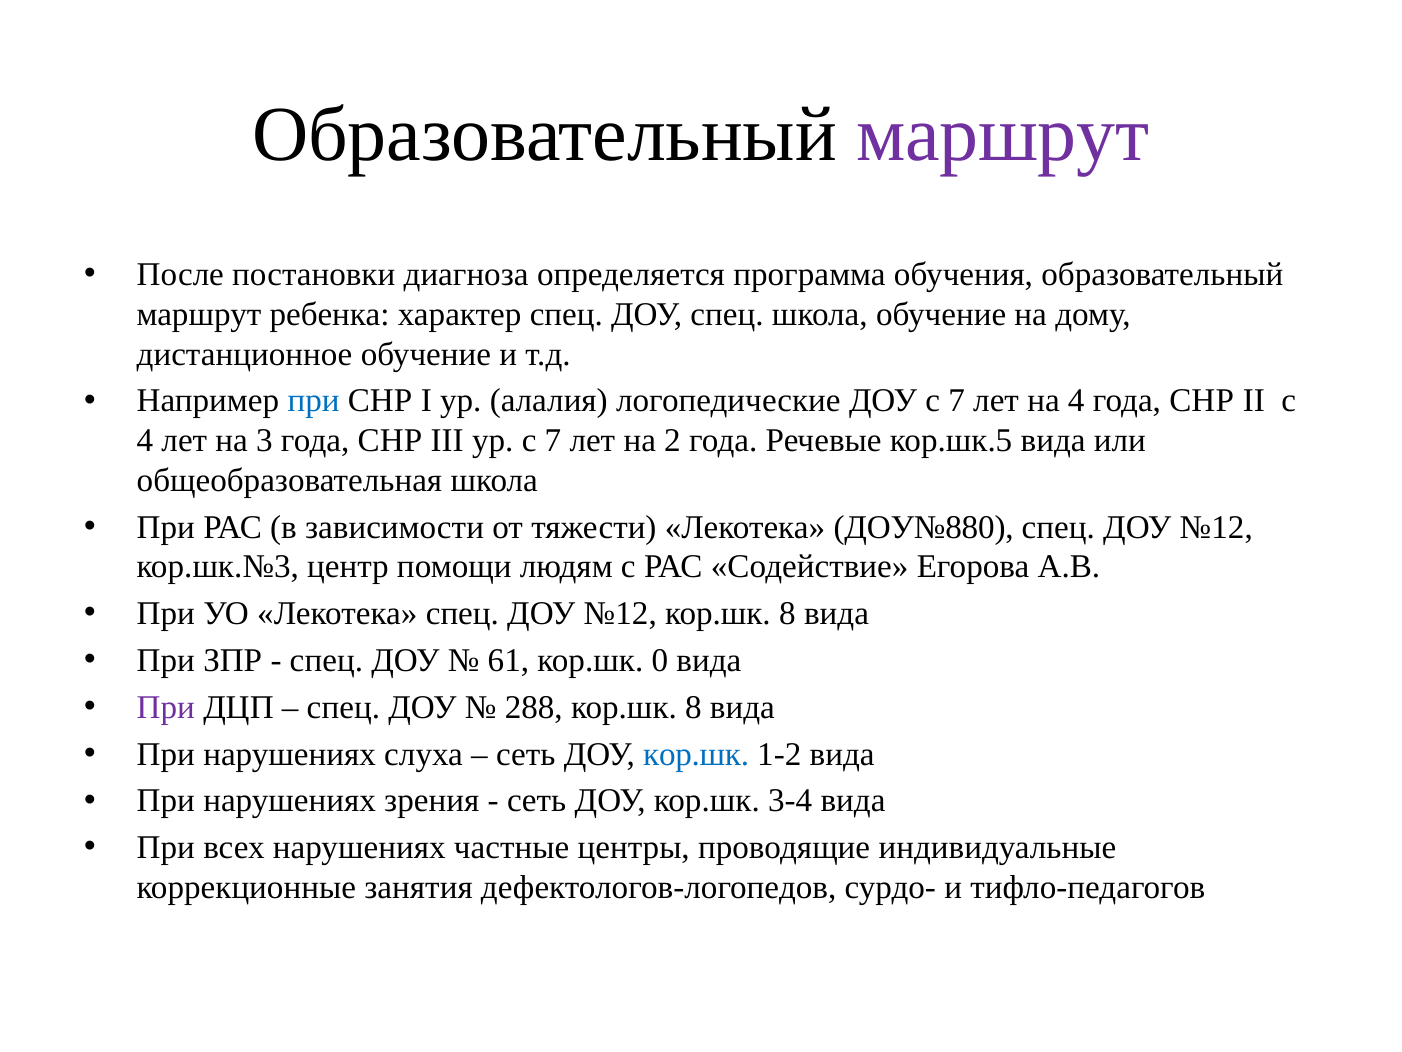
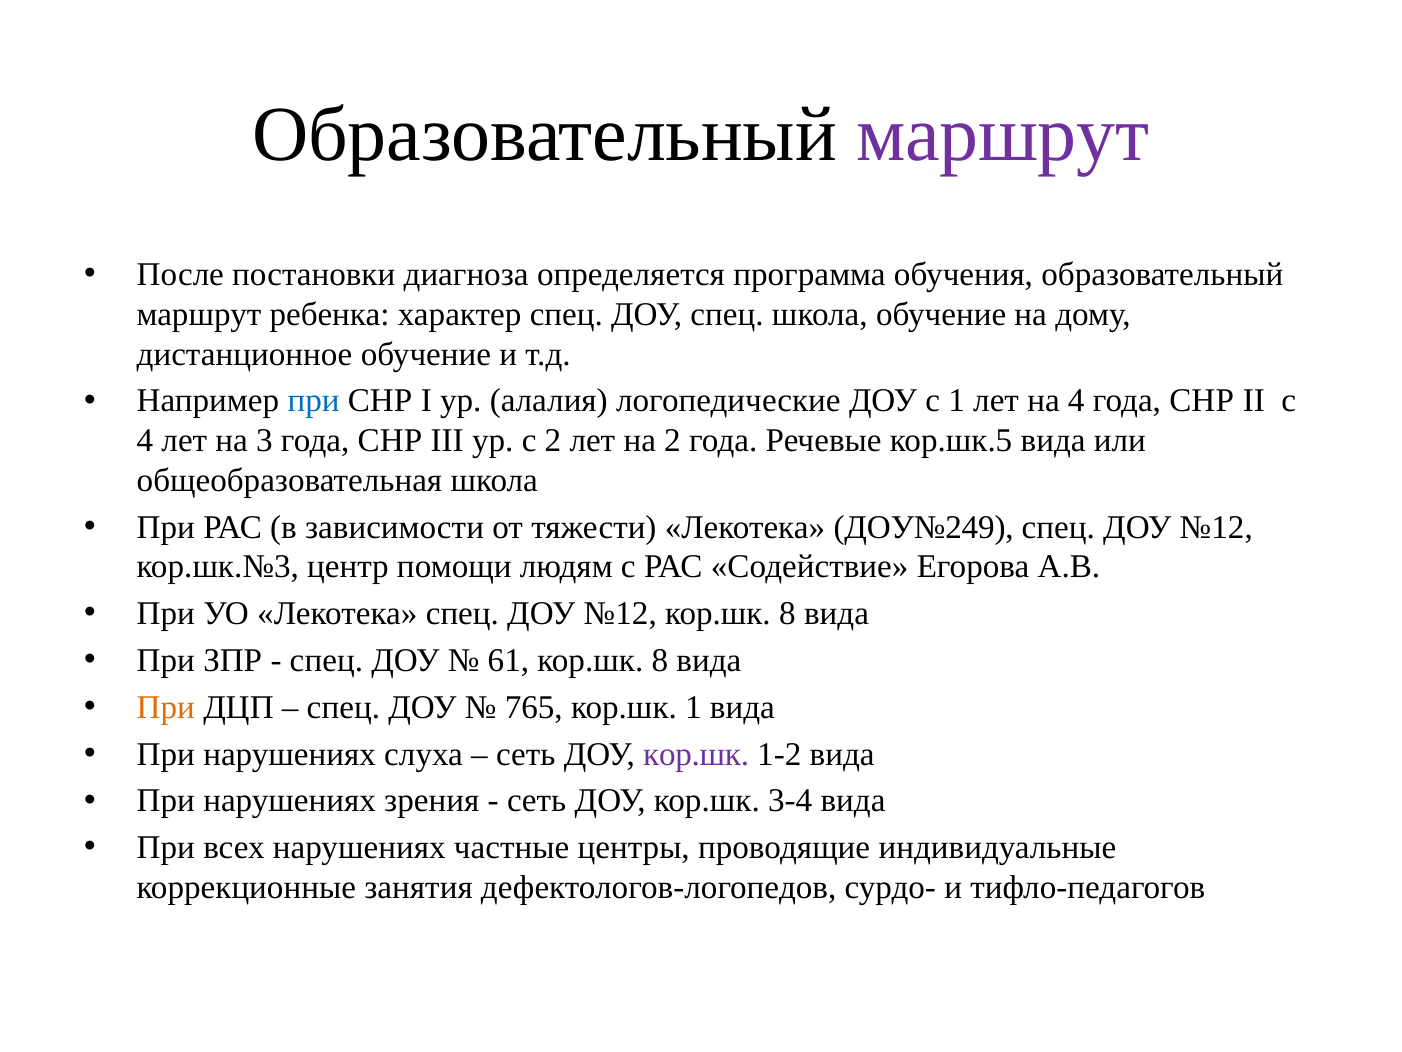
ДОУ с 7: 7 -> 1 (957, 401)
ур с 7: 7 -> 2 (553, 441)
ДОУ№880: ДОУ№880 -> ДОУ№249 (924, 527)
61 кор.шк 0: 0 -> 8 (660, 660)
При colour: purple -> orange (166, 707)
288: 288 -> 765 (534, 707)
8: 8 -> 1 (693, 707)
кор.шк colour: blue -> purple (696, 754)
